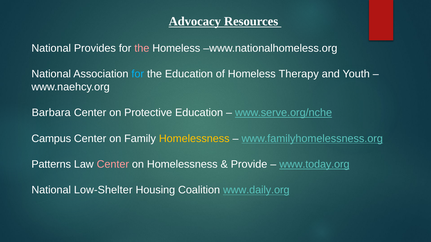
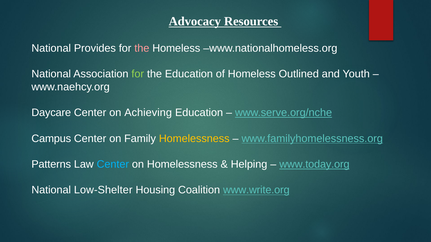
for colour: light blue -> light green (138, 74)
Therapy: Therapy -> Outlined (299, 74)
Barbara: Barbara -> Daycare (51, 113)
Protective: Protective -> Achieving (148, 113)
Center colour: pink -> light blue (113, 165)
Provide: Provide -> Helping (249, 165)
www.daily.org: www.daily.org -> www.write.org (256, 190)
